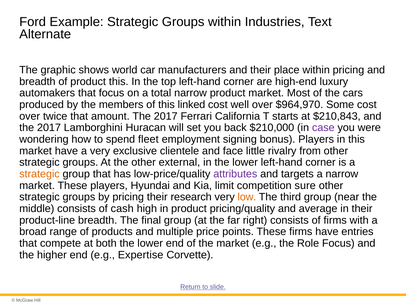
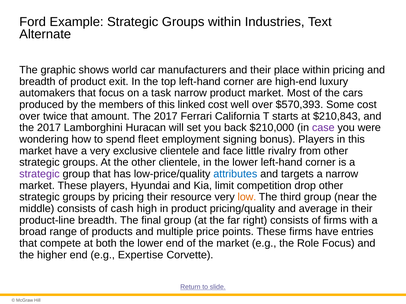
product this: this -> exit (119, 82)
total: total -> task (161, 93)
$964,970: $964,970 -> $570,393 (299, 105)
other external: external -> clientele (180, 163)
strategic colour: orange -> purple (39, 174)
attributes colour: purple -> blue (235, 174)
sure: sure -> drop (305, 186)
research: research -> resource (191, 197)
